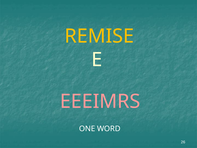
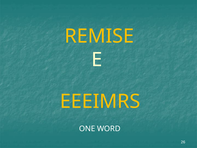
EEEIMRS colour: pink -> yellow (100, 101)
